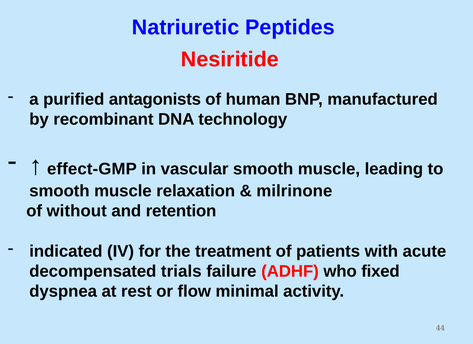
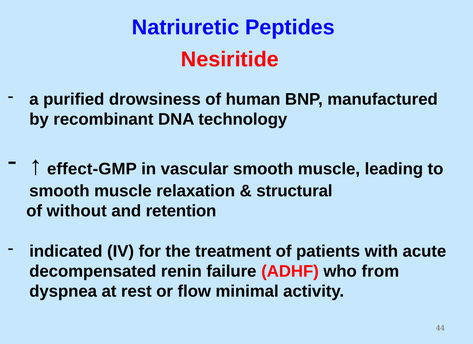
antagonists: antagonists -> drowsiness (155, 99)
milrinone: milrinone -> structural (294, 191)
trials: trials -> renin (181, 271)
fixed: fixed -> from (380, 271)
